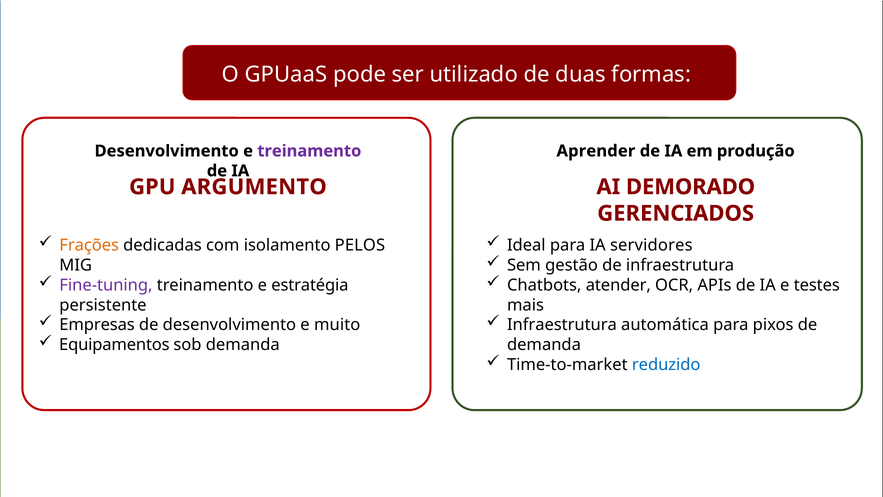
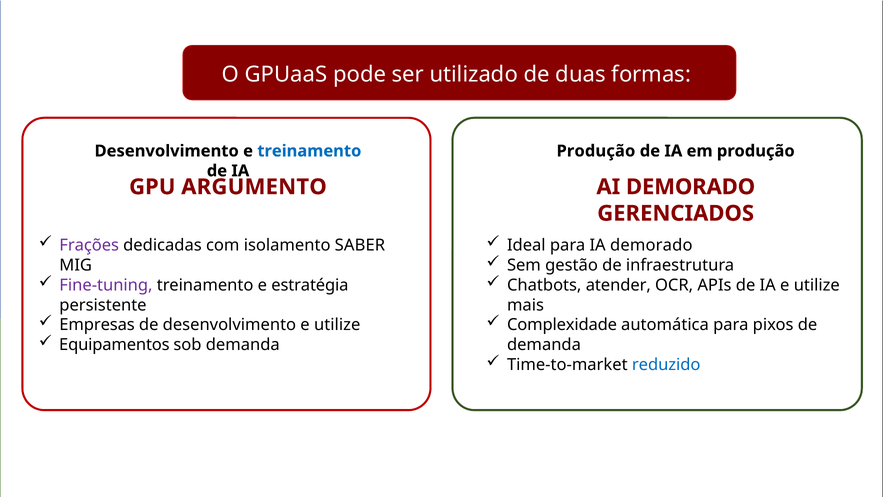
treinamento colour: purple -> blue (309, 151)
Aprender: Aprender -> Produção (596, 151)
Frações colour: orange -> purple (89, 245)
PELOS: PELOS -> SABER (360, 245)
IA servidores: servidores -> demorado (651, 245)
IA e testes: testes -> utilize (817, 285)
desenvolvimento e muito: muito -> utilize (337, 325)
Infraestrutura: Infraestrutura -> Complexidade (562, 325)
